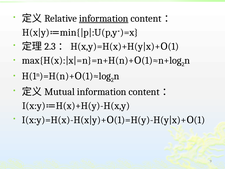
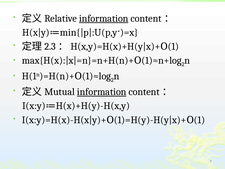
information underline: none -> present (102, 92)
